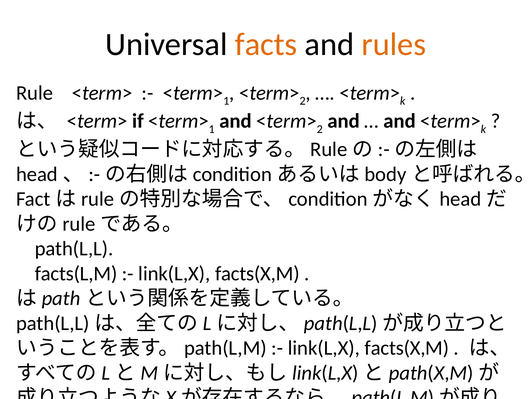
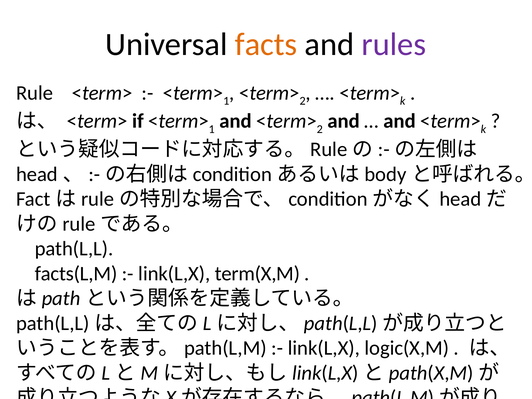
rules colour: orange -> purple (394, 44)
facts(X,M: facts(X,M -> term(X,M (257, 274)
facts(X,M: facts(X,M -> logic(X,M (407, 348)
